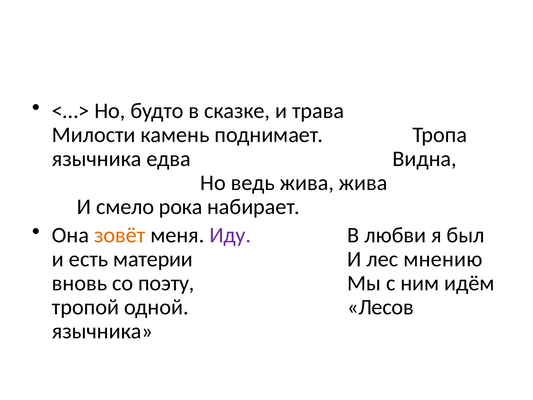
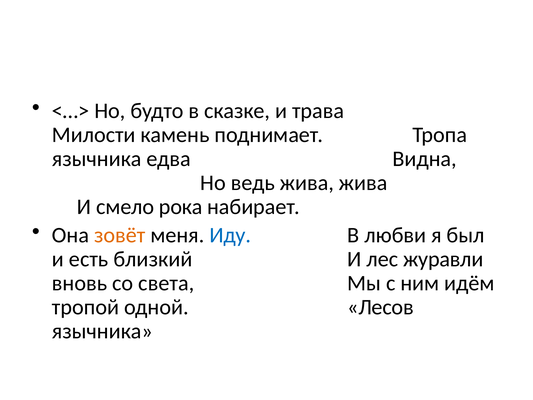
Иду colour: purple -> blue (230, 235)
материи: материи -> близкий (153, 259)
мнению: мнению -> журавли (443, 259)
поэту: поэту -> света (166, 283)
